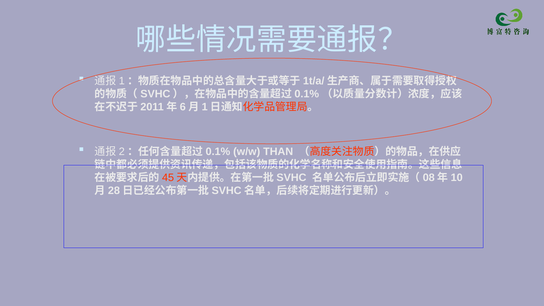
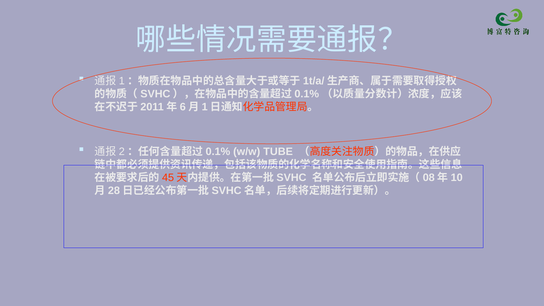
THAN: THAN -> TUBE (278, 152)
